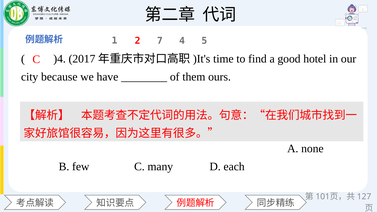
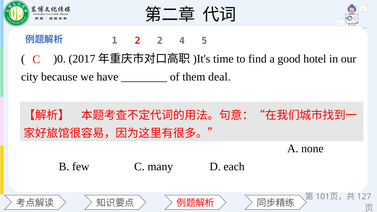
2 7: 7 -> 2 (160, 41)
)4: )4 -> )0 (60, 59)
ours: ours -> deal (219, 77)
